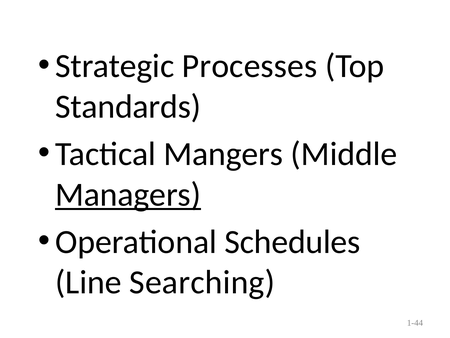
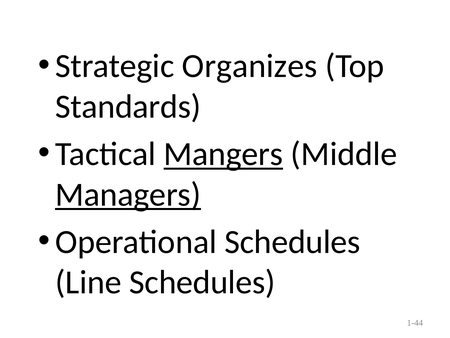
Processes: Processes -> Organizes (250, 66)
Mangers underline: none -> present (223, 154)
Line Searching: Searching -> Schedules (202, 282)
